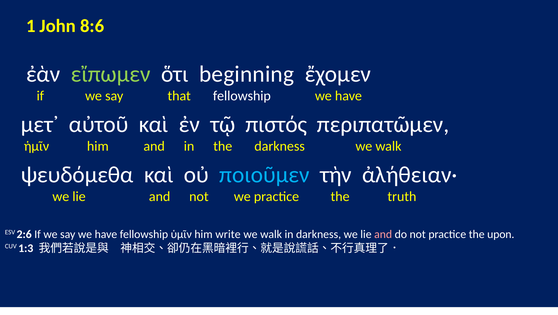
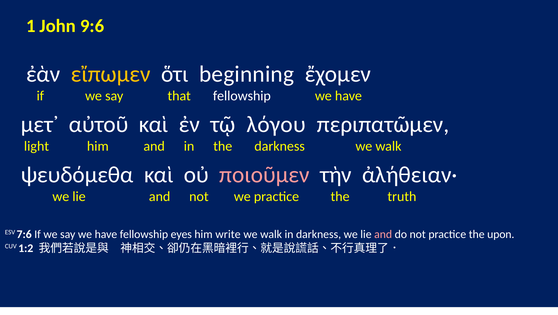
8:6: 8:6 -> 9:6 (92, 26)
εἴπωμεν colour: light green -> yellow (111, 74)
πιστός: πιστός -> λόγου (276, 124)
ἡμῖν: ἡμῖν -> light (36, 146)
ποιοῦμεν colour: light blue -> pink (264, 175)
2:6: 2:6 -> 7:6 (24, 234)
ὑμῖν: ὑμῖν -> eyes (181, 234)
1:3: 1:3 -> 1:2 (26, 248)
